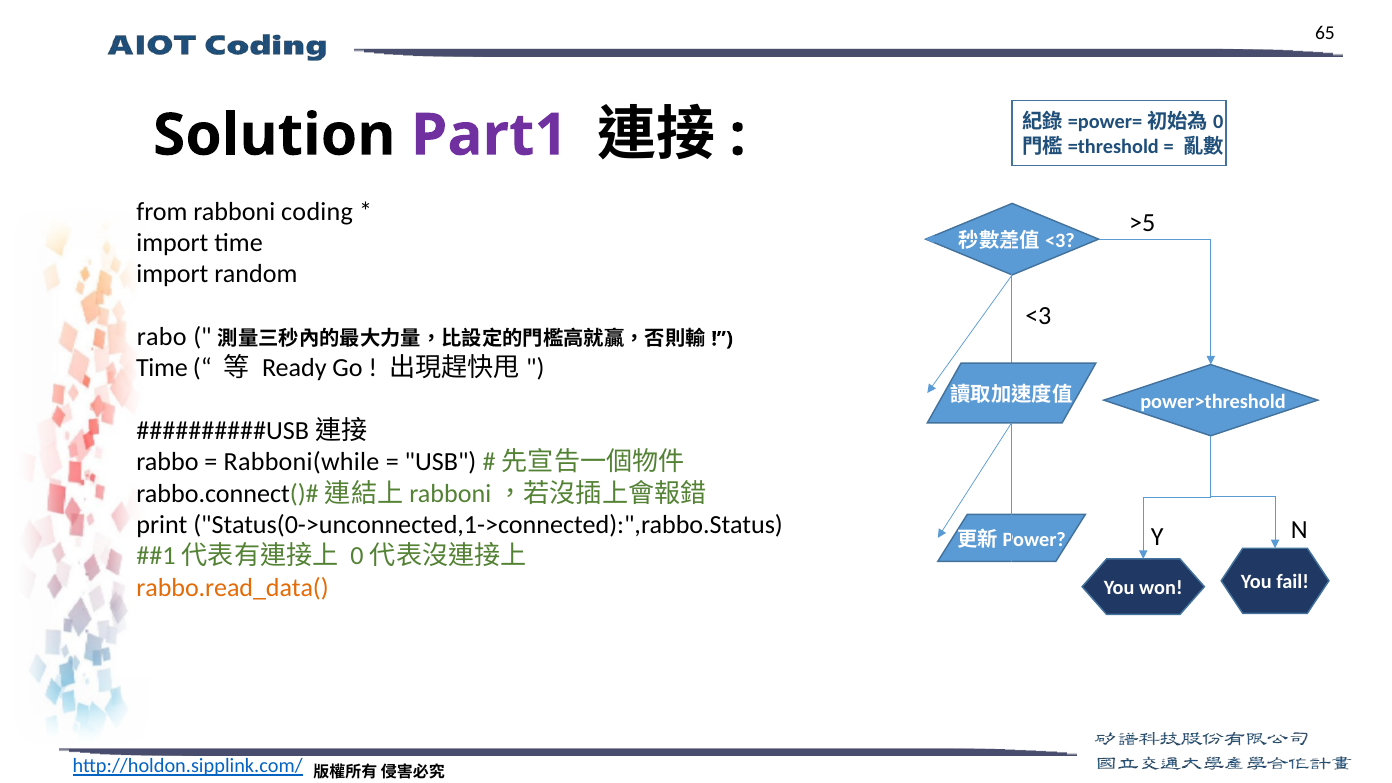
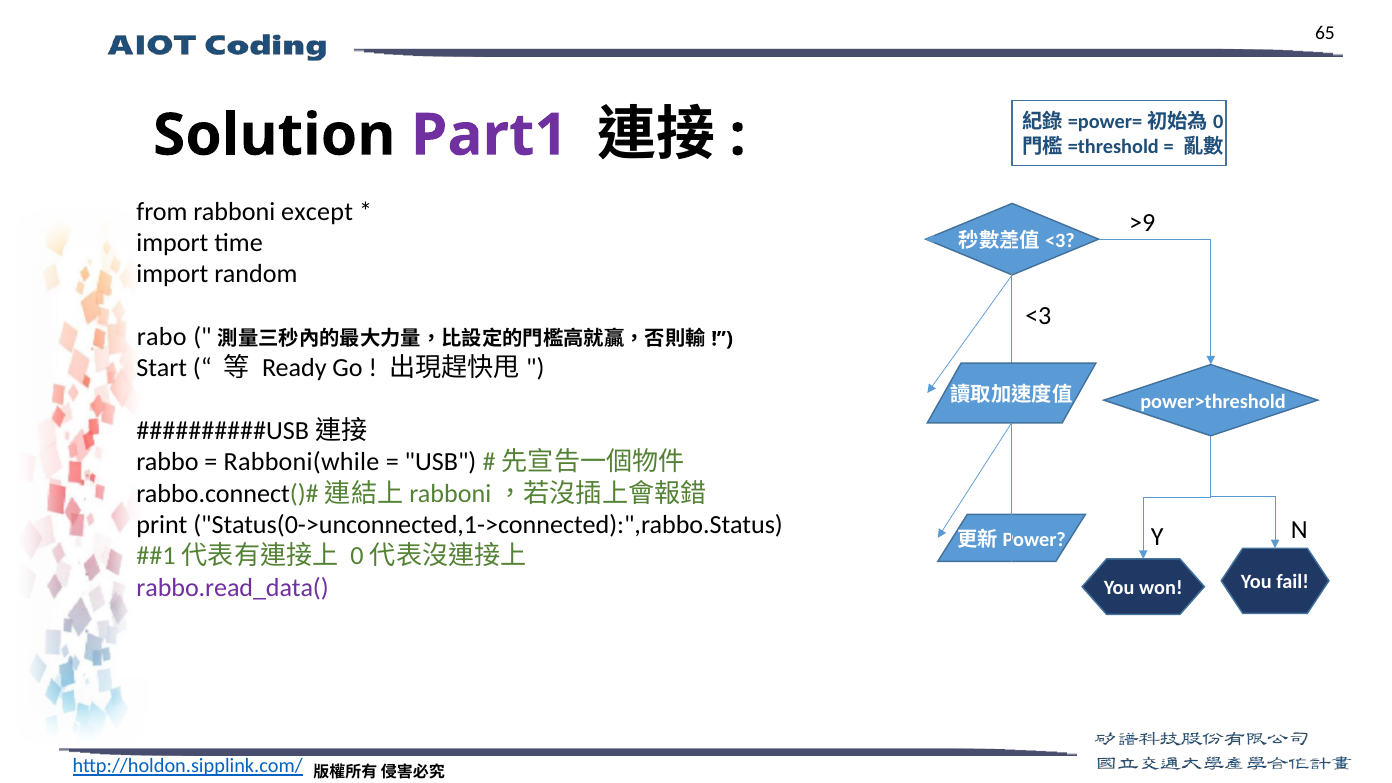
coding: coding -> except (317, 212)
>5: >5 -> >9 (1142, 223)
Time: Time -> Start (162, 368)
rabbo.read_data( colour: orange -> purple (233, 587)
